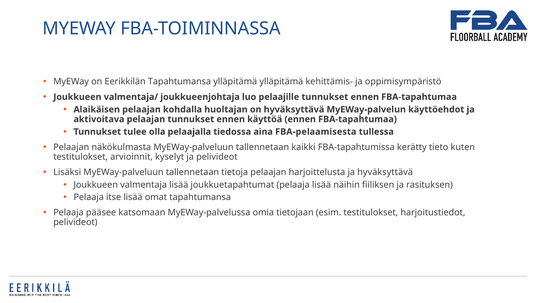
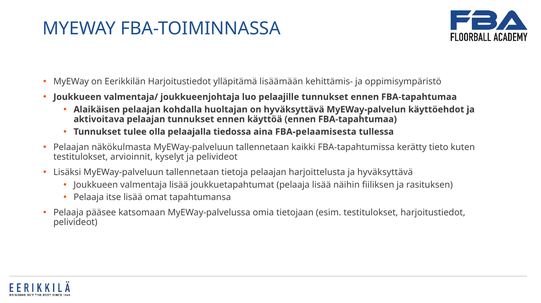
Eerikkilän Tapahtumansa: Tapahtumansa -> Harjoitustiedot (179, 82)
ylläpitämä ylläpitämä: ylläpitämä -> lisäämään (281, 82)
